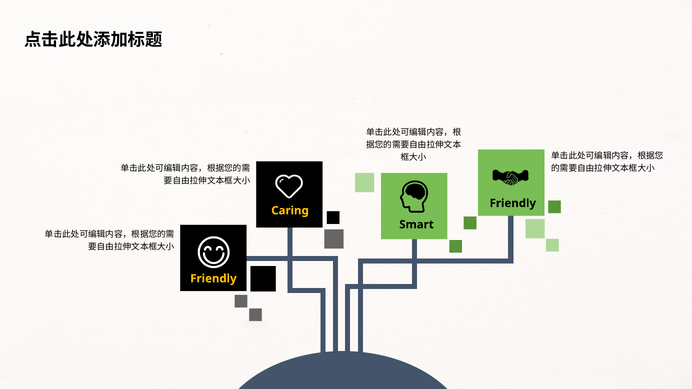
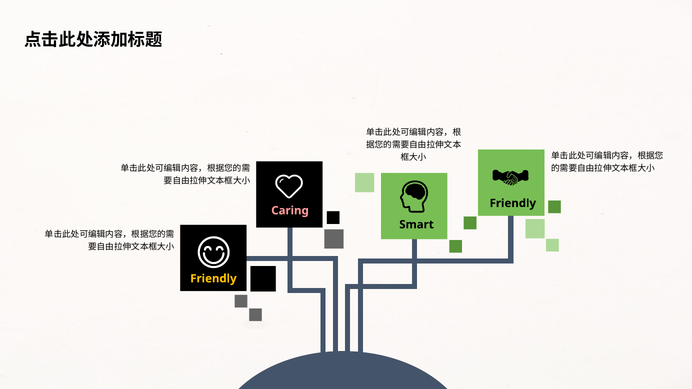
Caring colour: yellow -> pink (290, 211)
